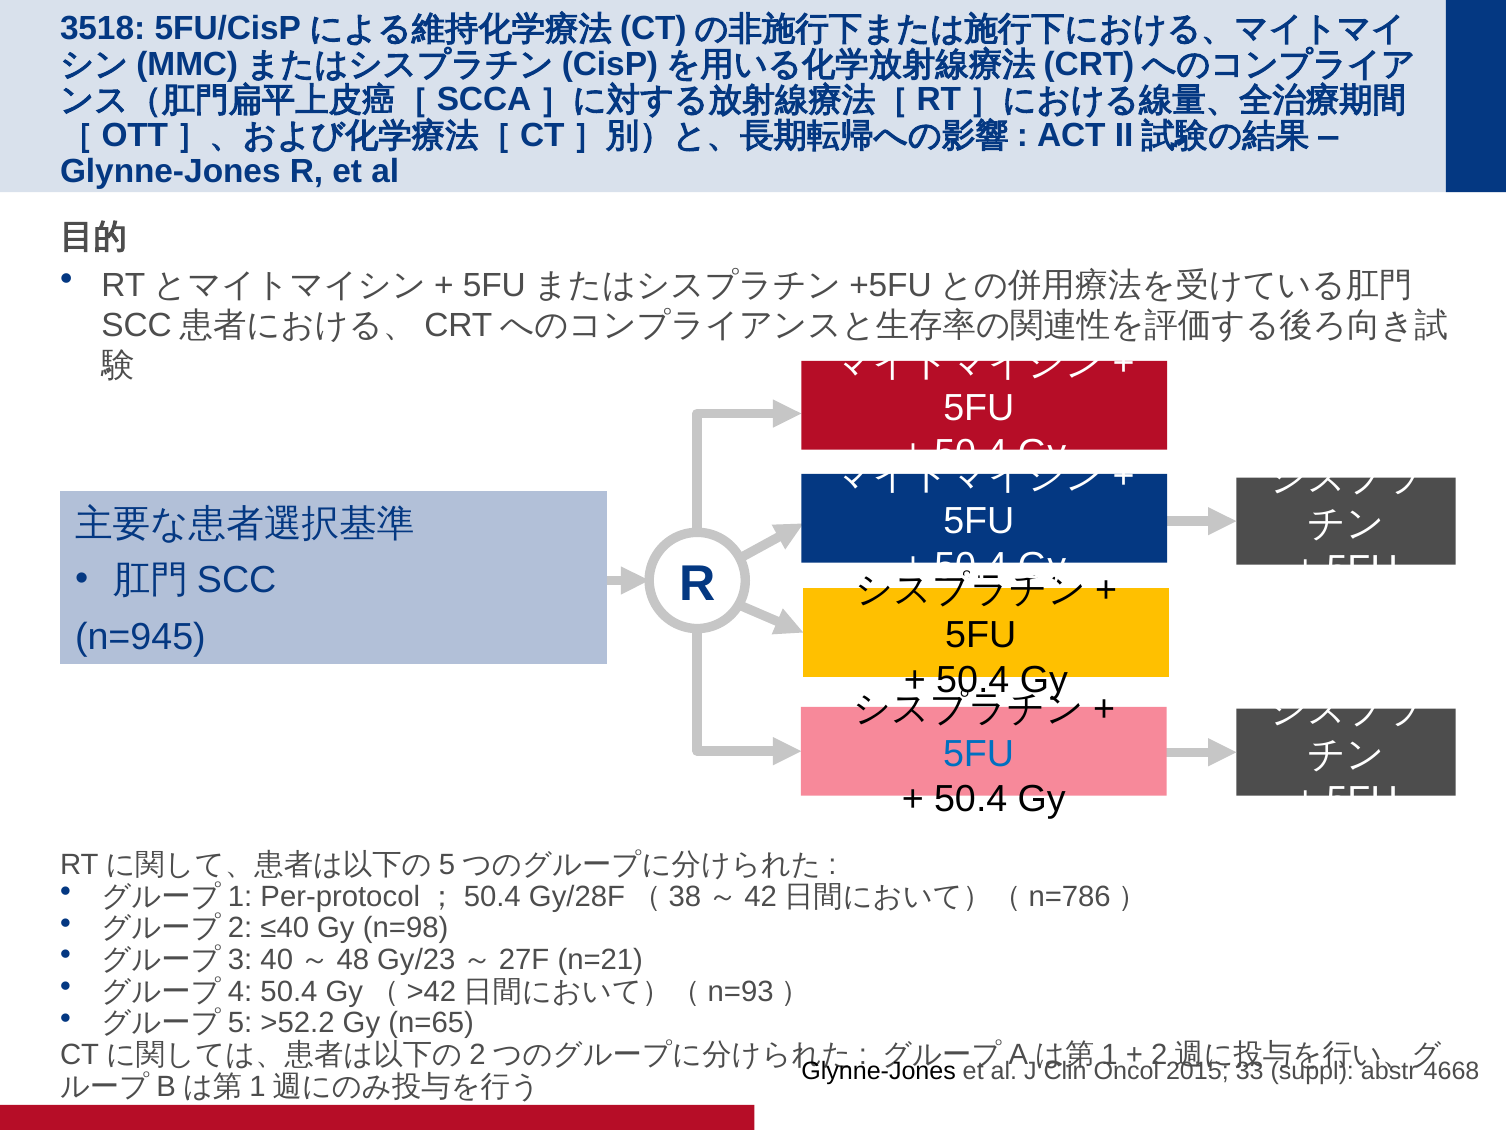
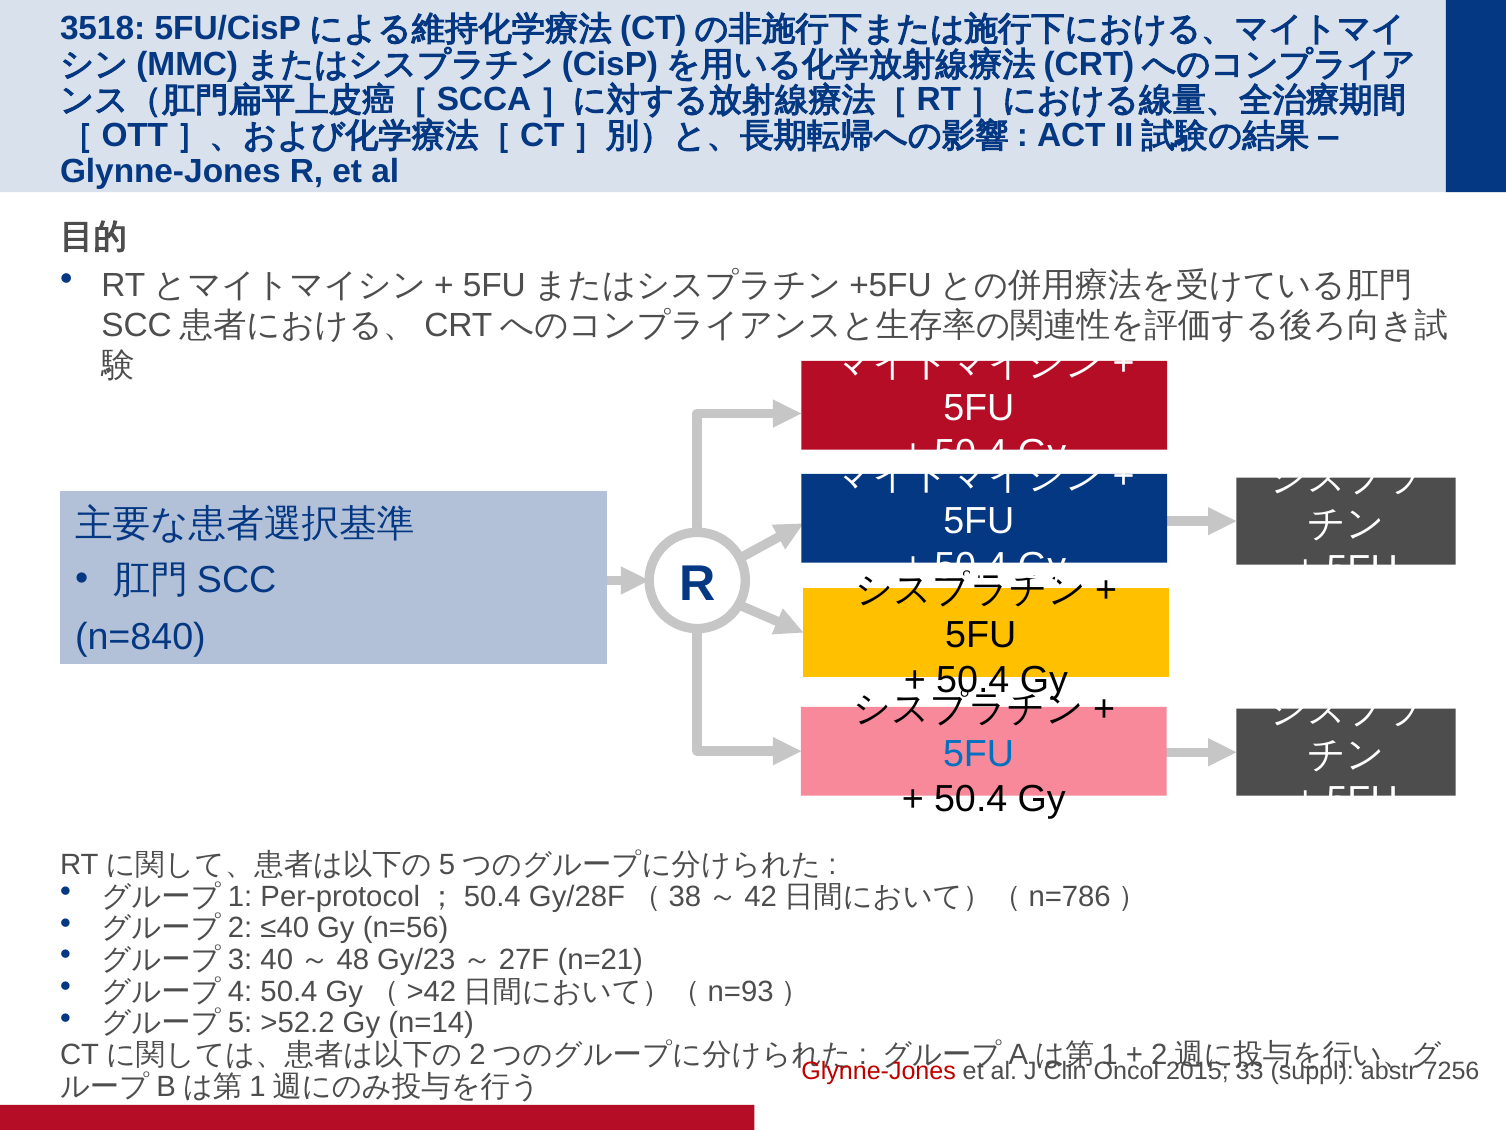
n=945: n=945 -> n=840 (140, 636)
n=98: n=98 -> n=56 (406, 928)
n=65: n=65 -> n=14 (431, 1023)
Glynne-Jones colour: black -> red (879, 1071)
4668: 4668 -> 7256 (1452, 1071)
